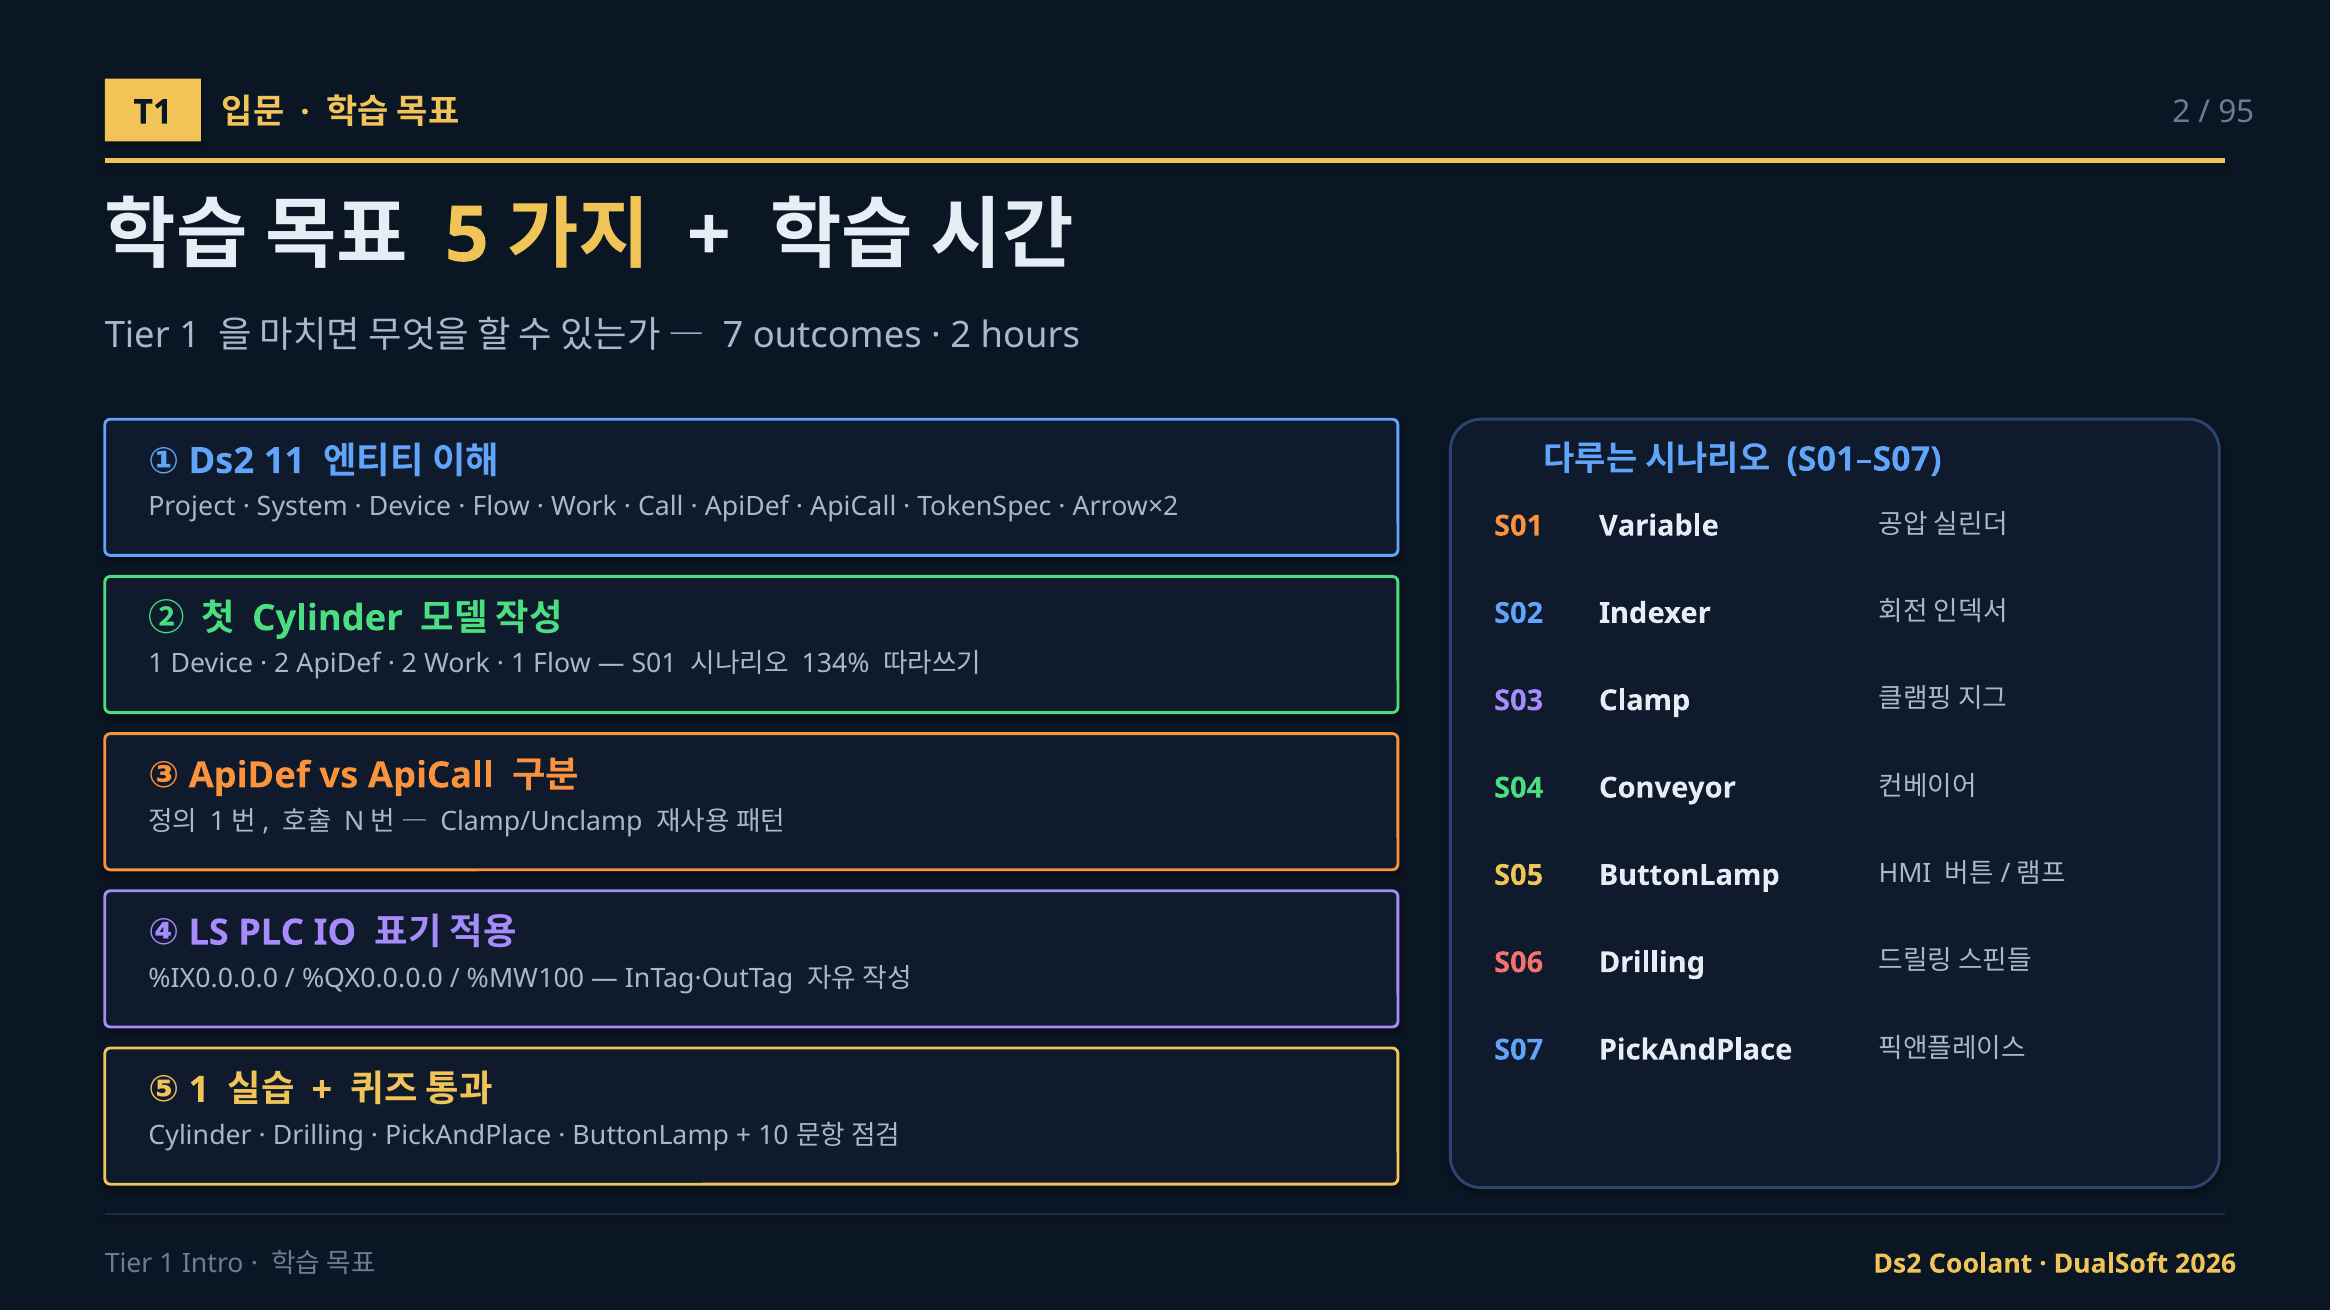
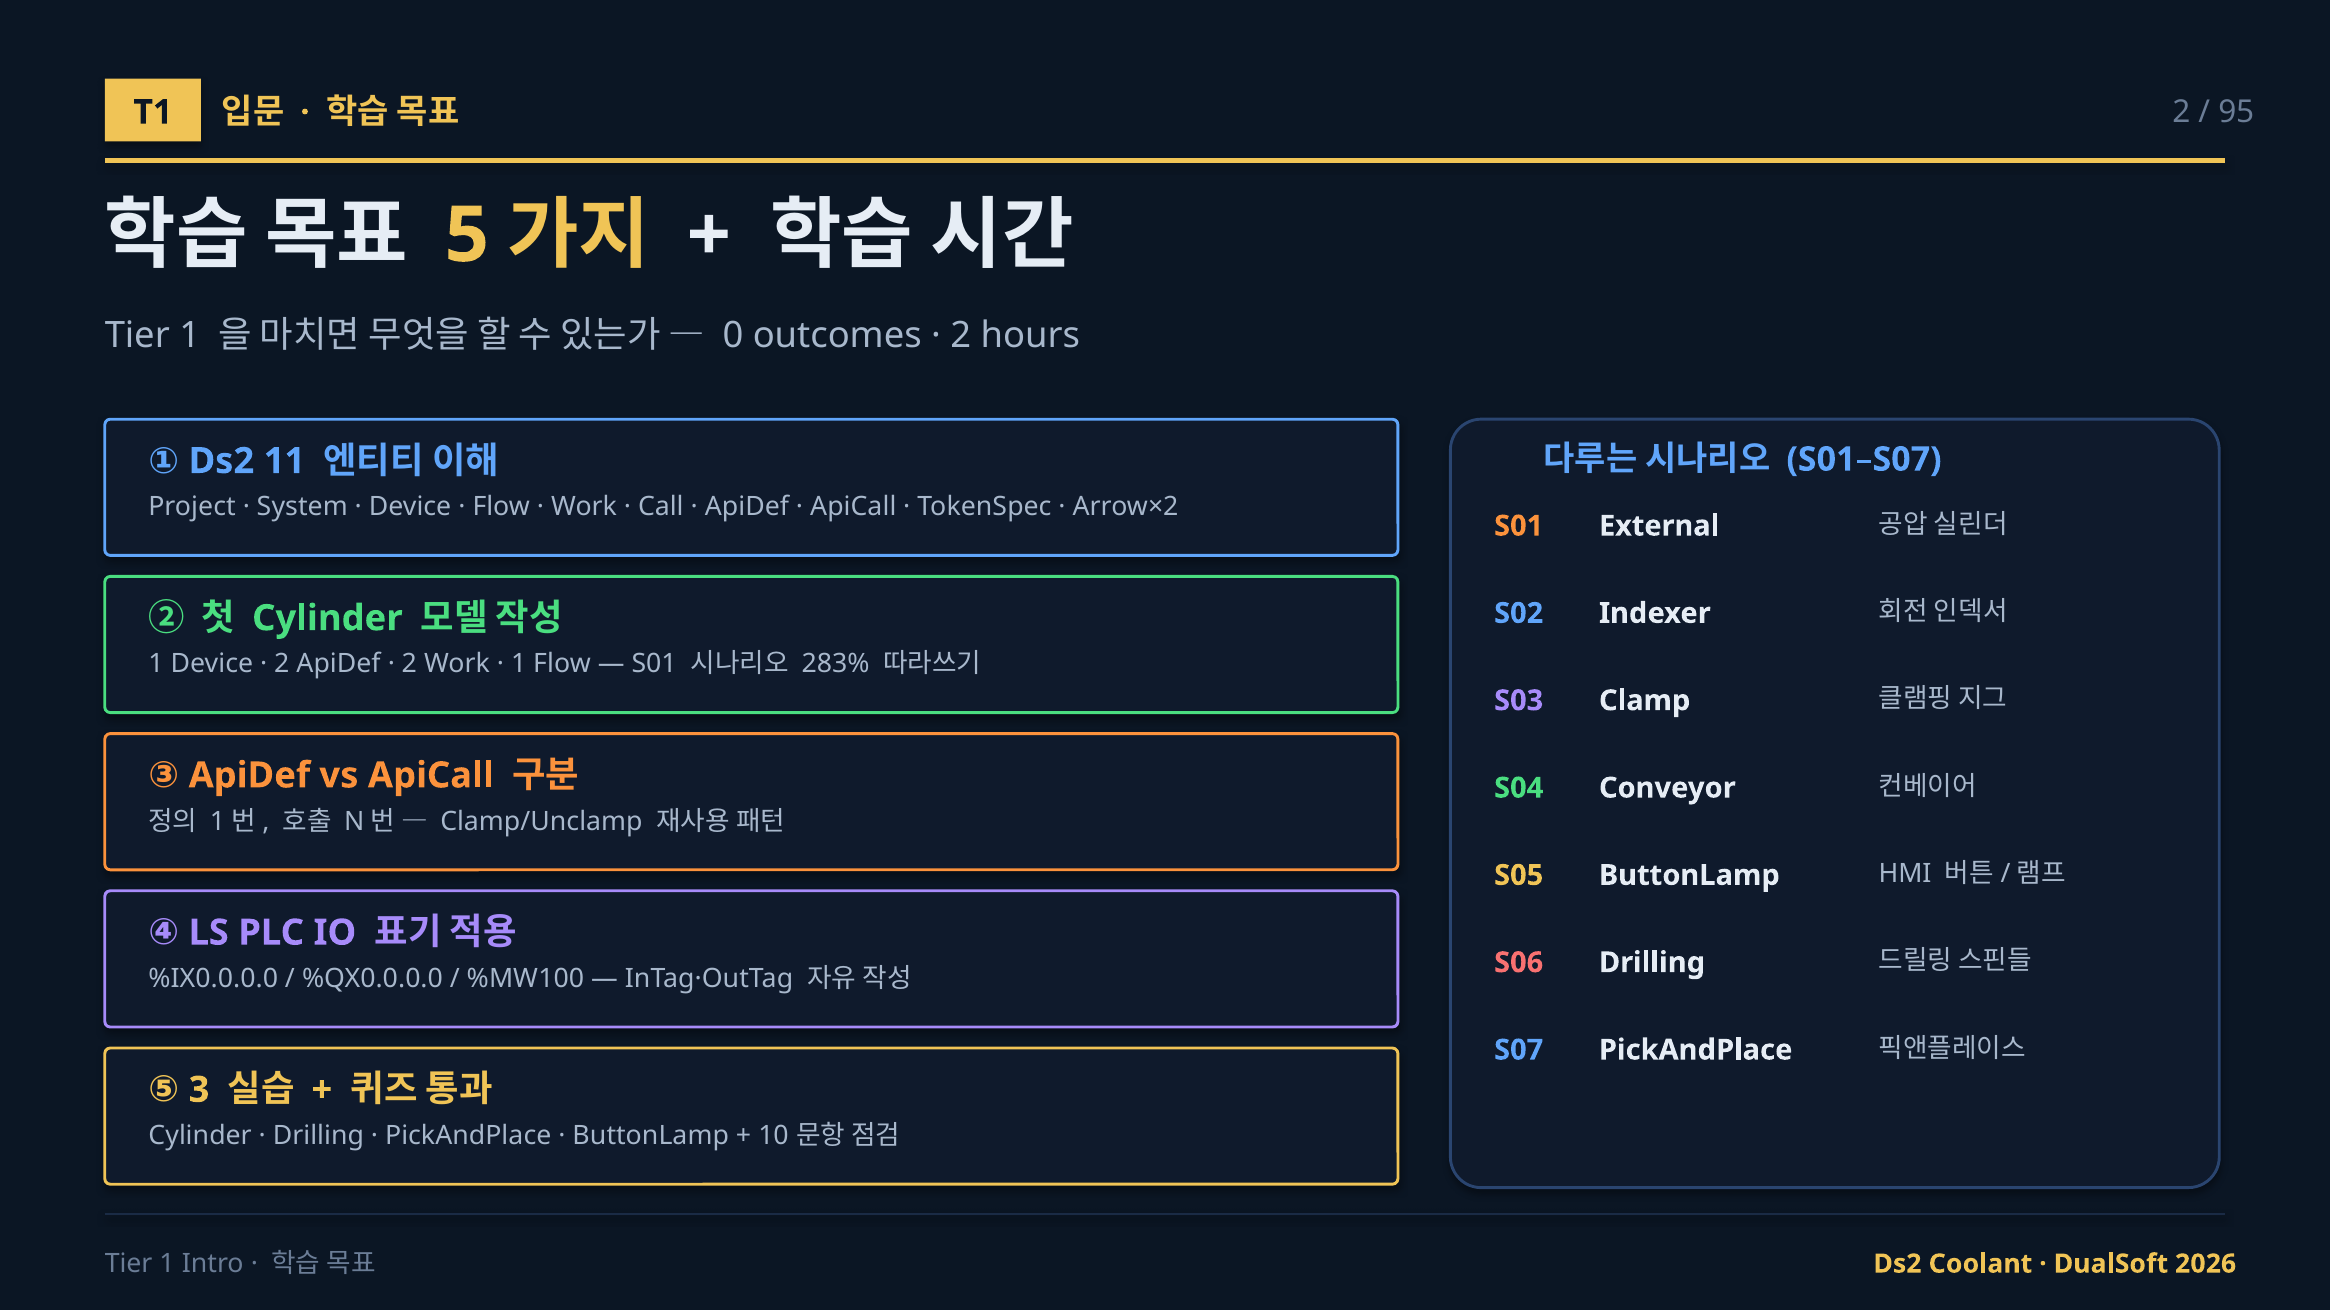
7: 7 -> 0 (733, 335)
Variable: Variable -> External (1659, 526)
134%: 134% -> 283% (836, 664)
⑤ 1: 1 -> 3 (199, 1090)
